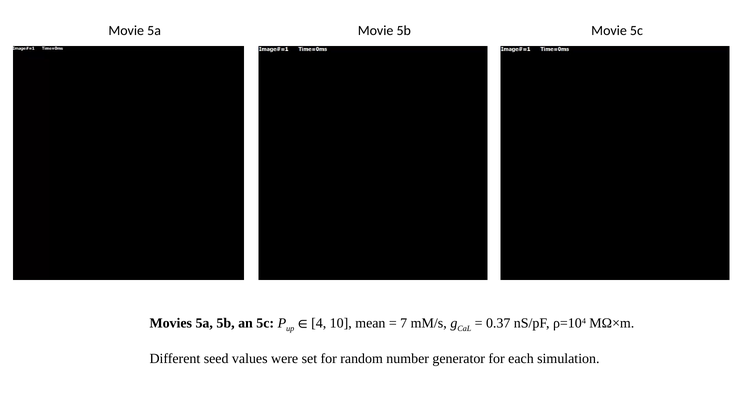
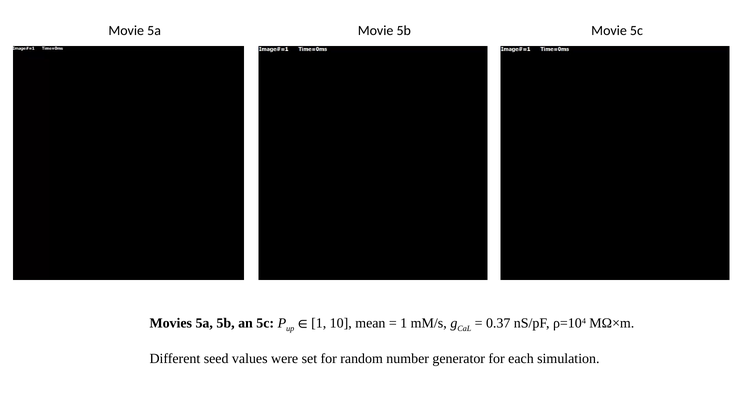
4: 4 -> 1 (319, 324)
7: 7 -> 1 (404, 324)
